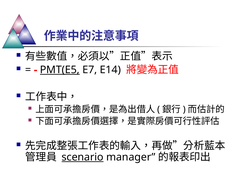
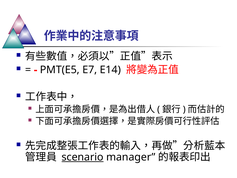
PMT(E5 underline: present -> none (60, 70)
